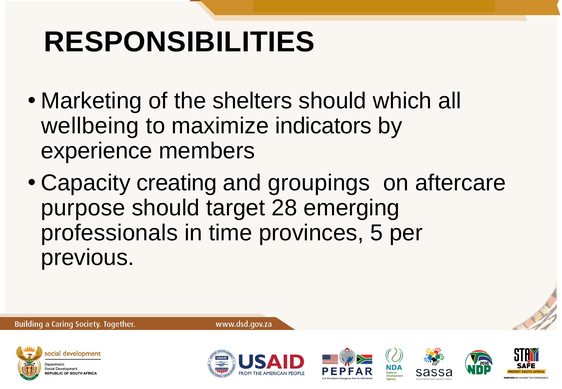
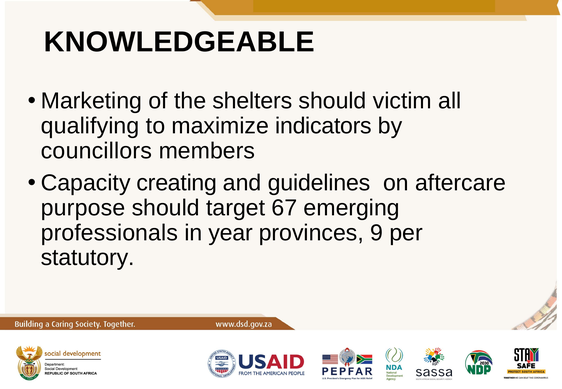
RESPONSIBILITIES: RESPONSIBILITIES -> KNOWLEDGEABLE (179, 42)
which: which -> victim (402, 101)
wellbeing: wellbeing -> qualifying (90, 126)
experience: experience -> councillors (96, 151)
groupings: groupings -> guidelines (319, 183)
28: 28 -> 67 (284, 208)
time: time -> year (231, 233)
5: 5 -> 9 (377, 233)
previous: previous -> statutory (88, 258)
